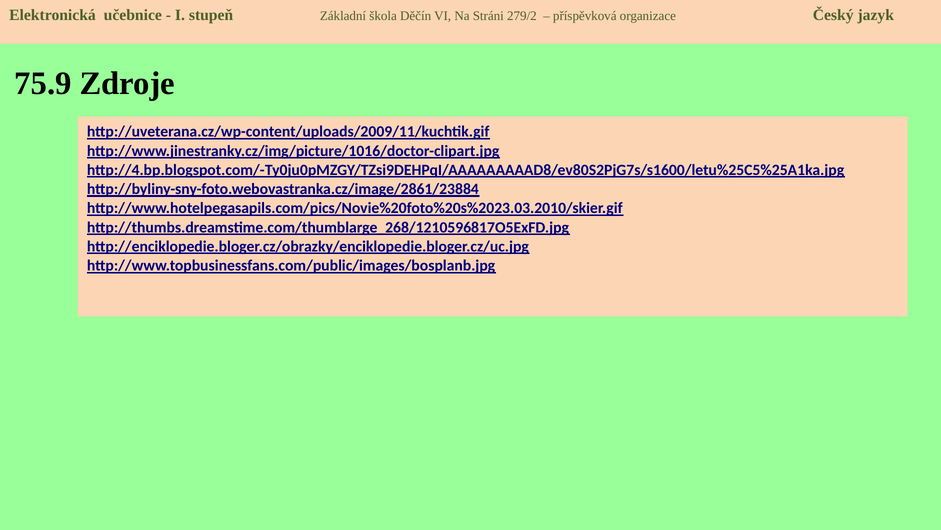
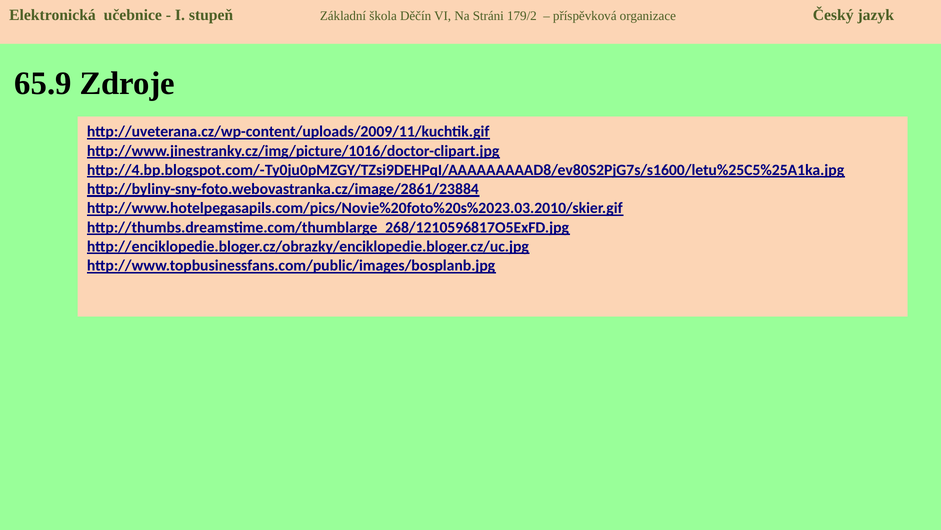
279/2: 279/2 -> 179/2 (522, 16)
75.9: 75.9 -> 65.9 (43, 84)
